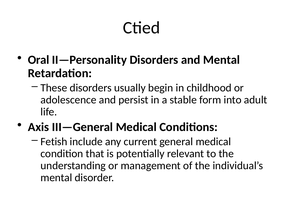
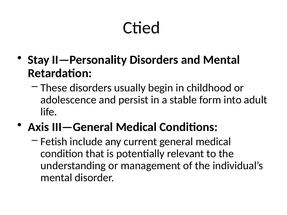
Oral: Oral -> Stay (39, 60)
